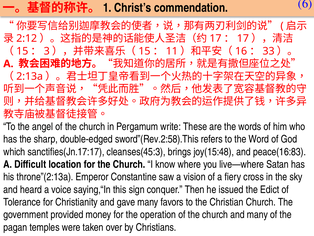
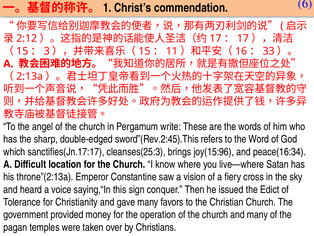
sword”(Rev.2:58).This: sword”(Rev.2:58).This -> sword”(Rev.2:45).This (157, 139)
cleanses(45:3: cleanses(45:3 -> cleanses(25:3 (136, 151)
joy(15:48: joy(15:48 -> joy(15:96 (214, 151)
peace(16:83: peace(16:83 -> peace(16:34 (279, 151)
